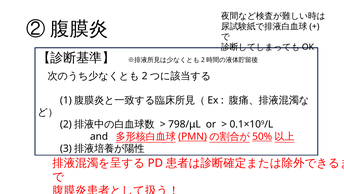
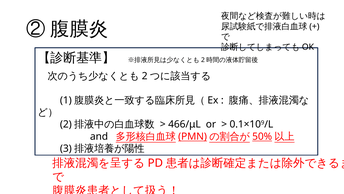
798/μL: 798/μL -> 466/μL (184, 124)
